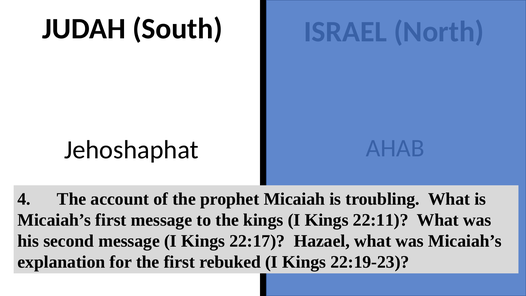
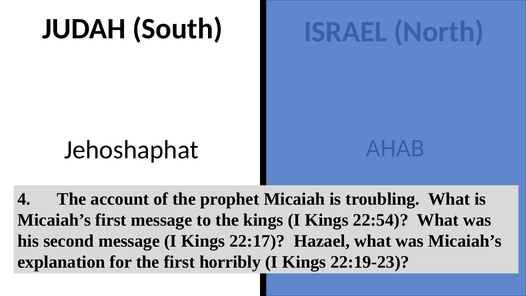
22:11: 22:11 -> 22:54 (381, 220)
rebuked: rebuked -> horribly (230, 262)
